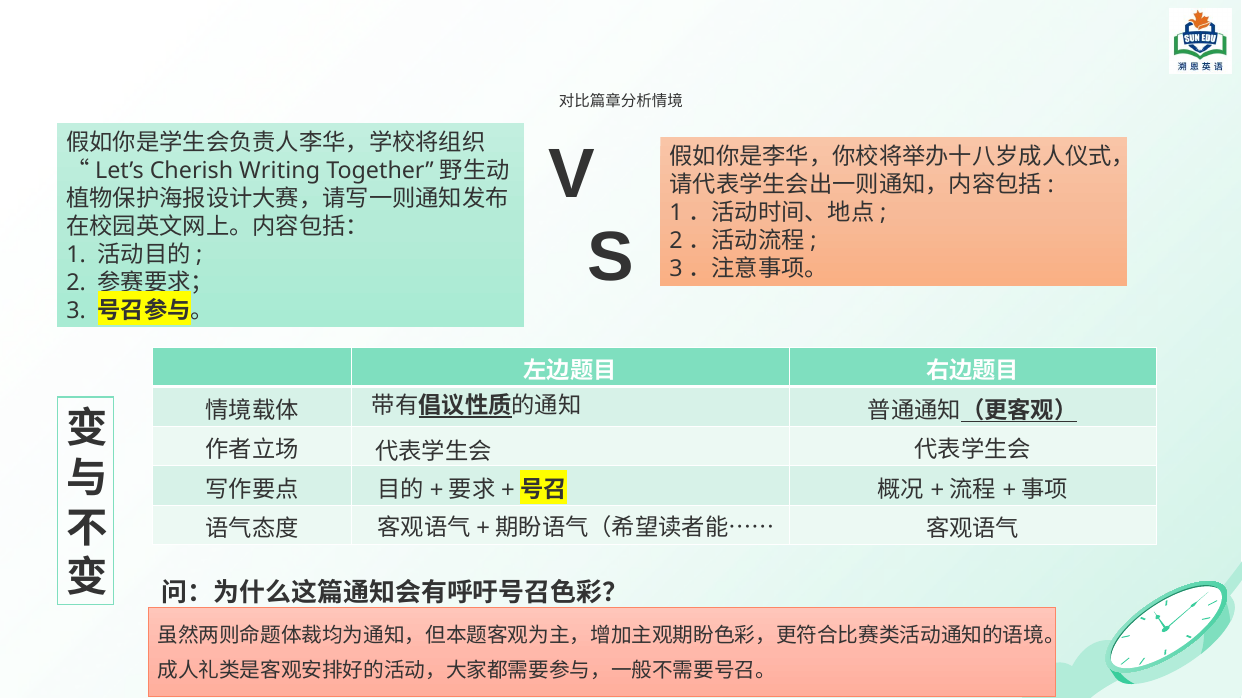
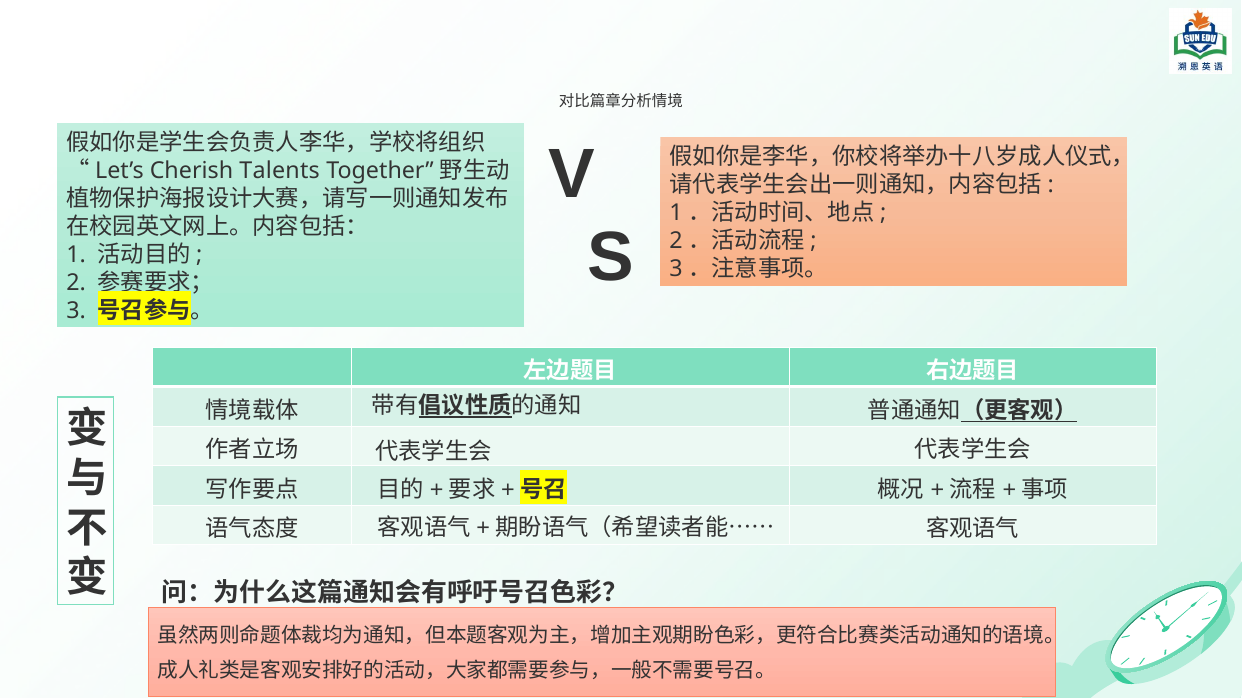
Writing: Writing -> Talents (280, 171)
